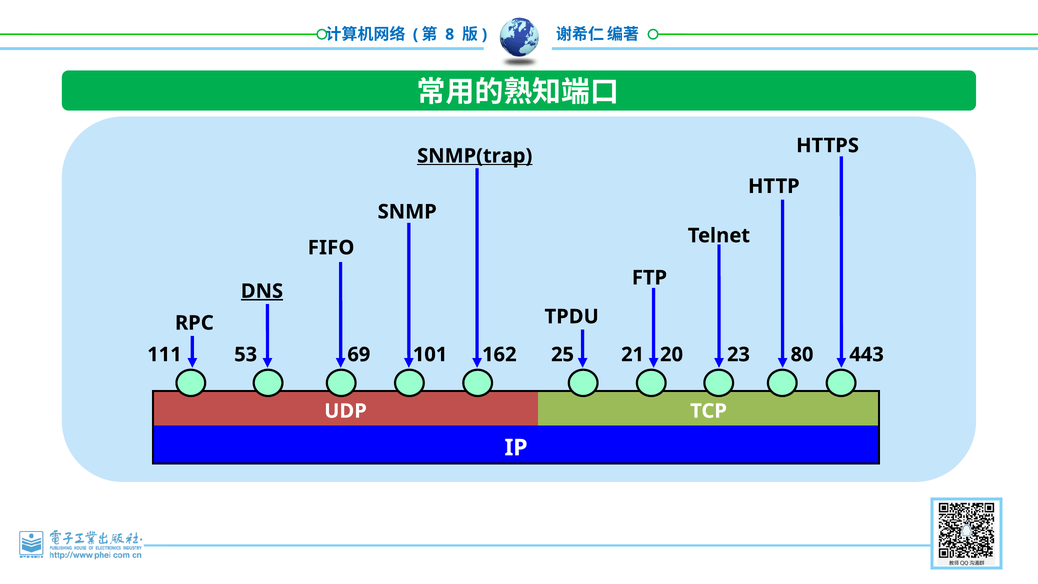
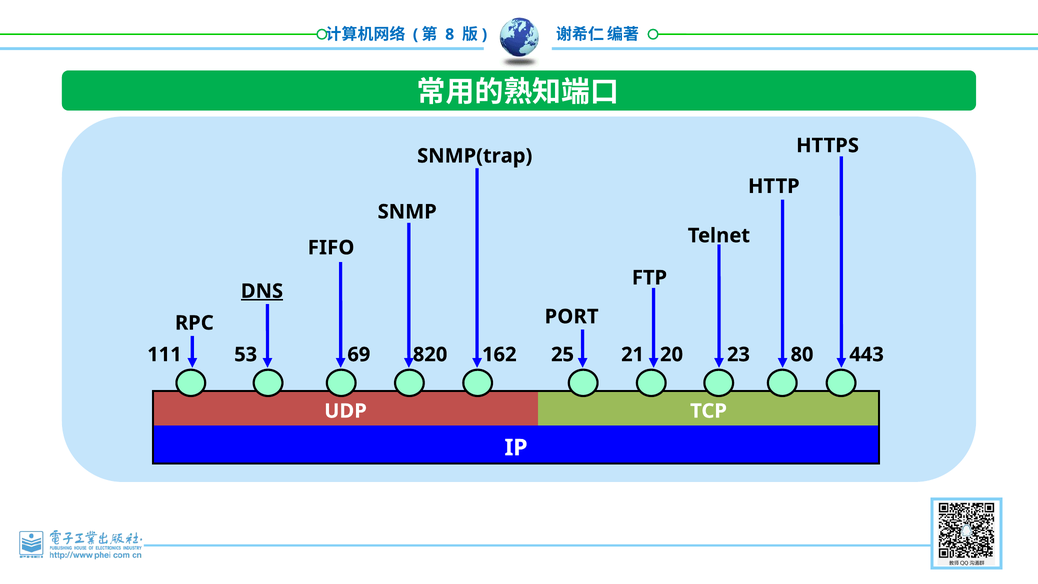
SNMP(trap underline: present -> none (475, 156)
TPDU: TPDU -> PORT (572, 317)
101: 101 -> 820 (430, 355)
